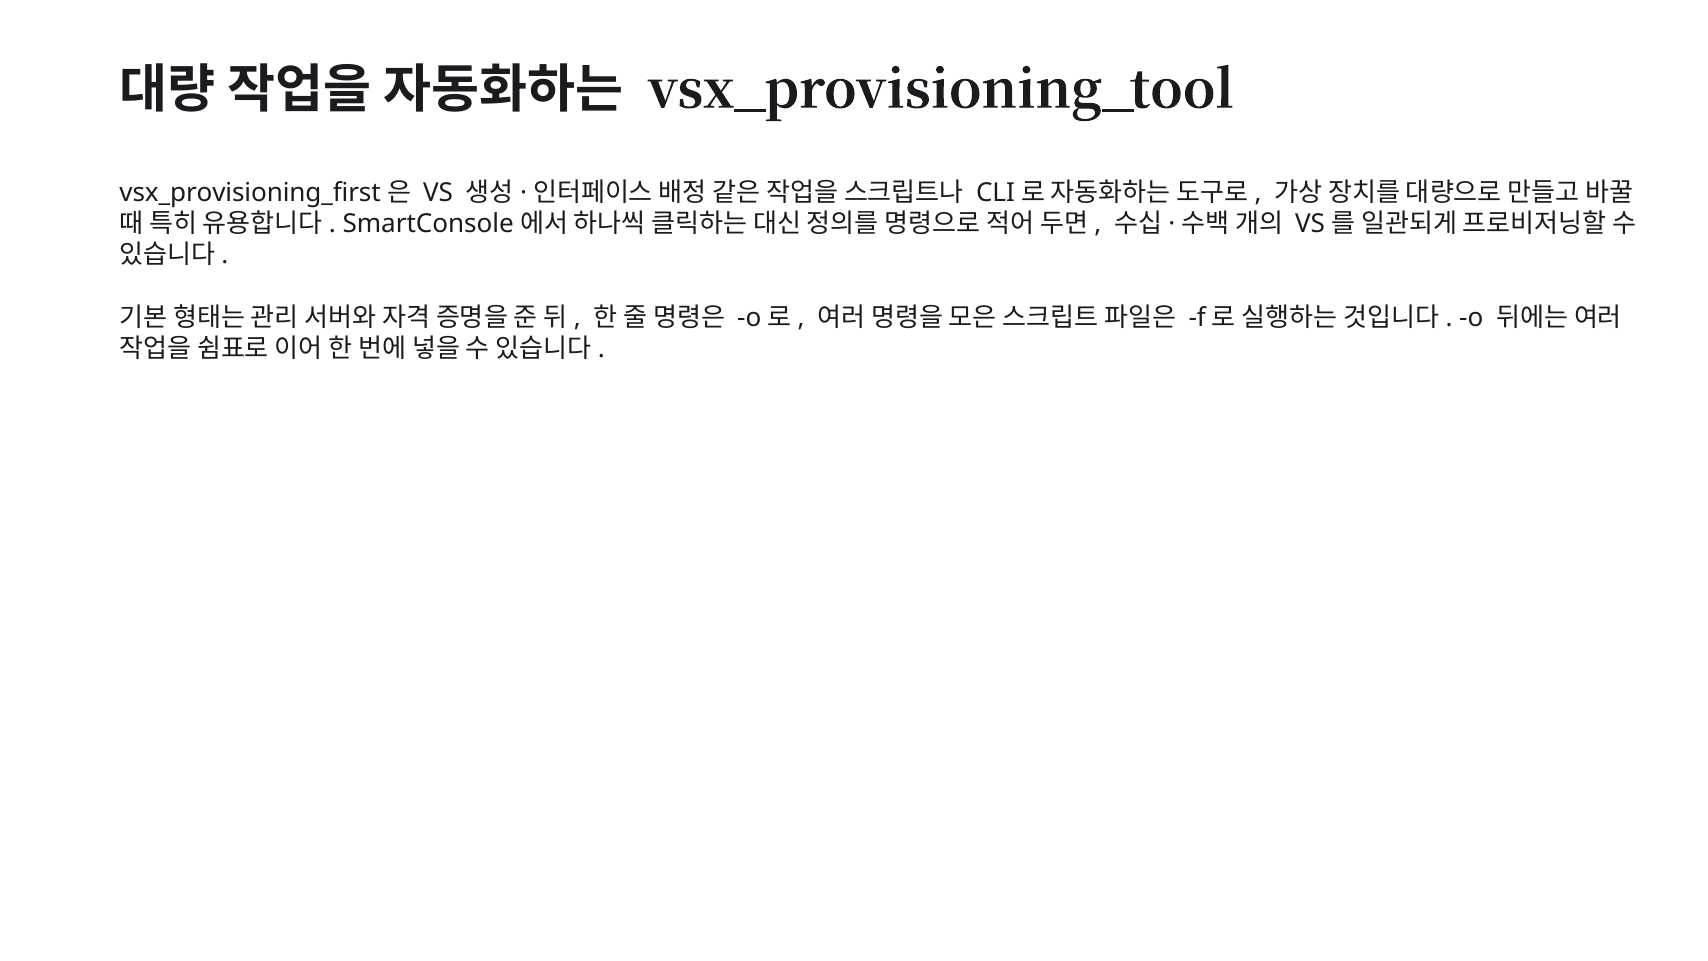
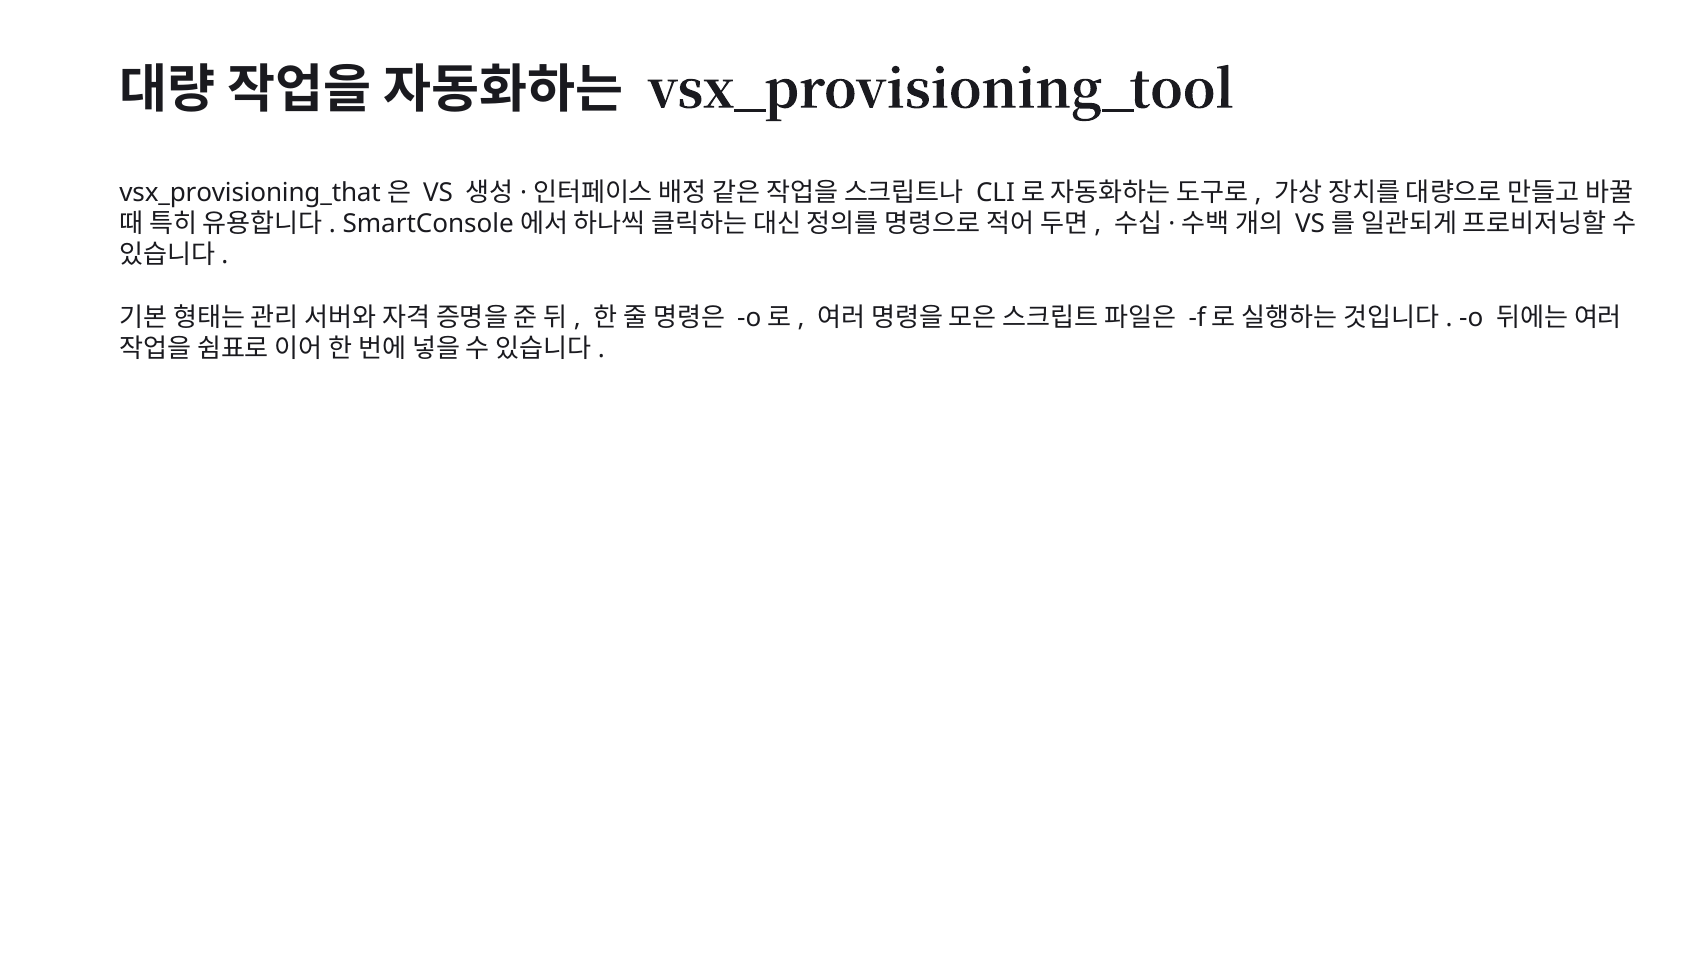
vsx_provisioning_first: vsx_provisioning_first -> vsx_provisioning_that (250, 192)
